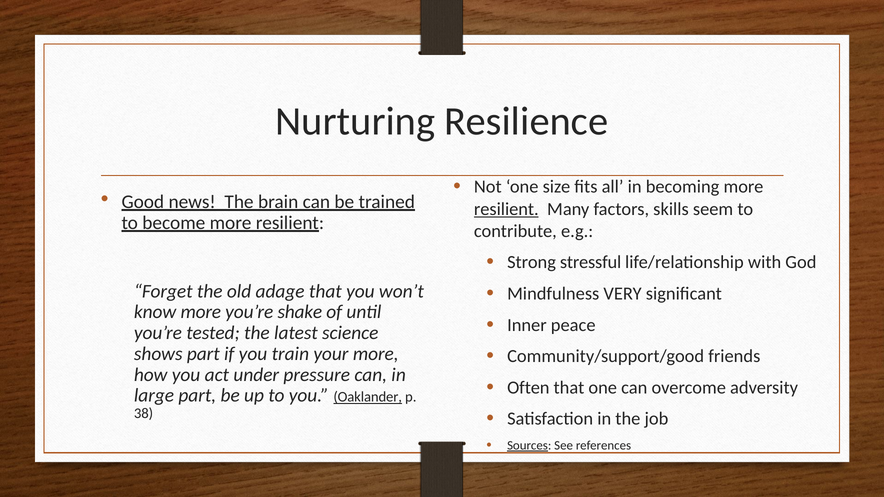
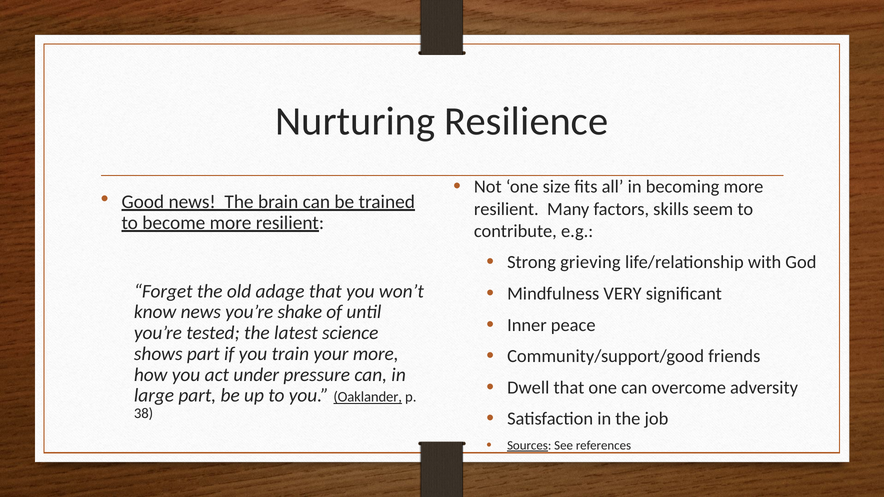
resilient underline: present -> none (506, 209)
stressful: stressful -> grieving (590, 262)
know more: more -> news (201, 312)
Often: Often -> Dwell (528, 388)
